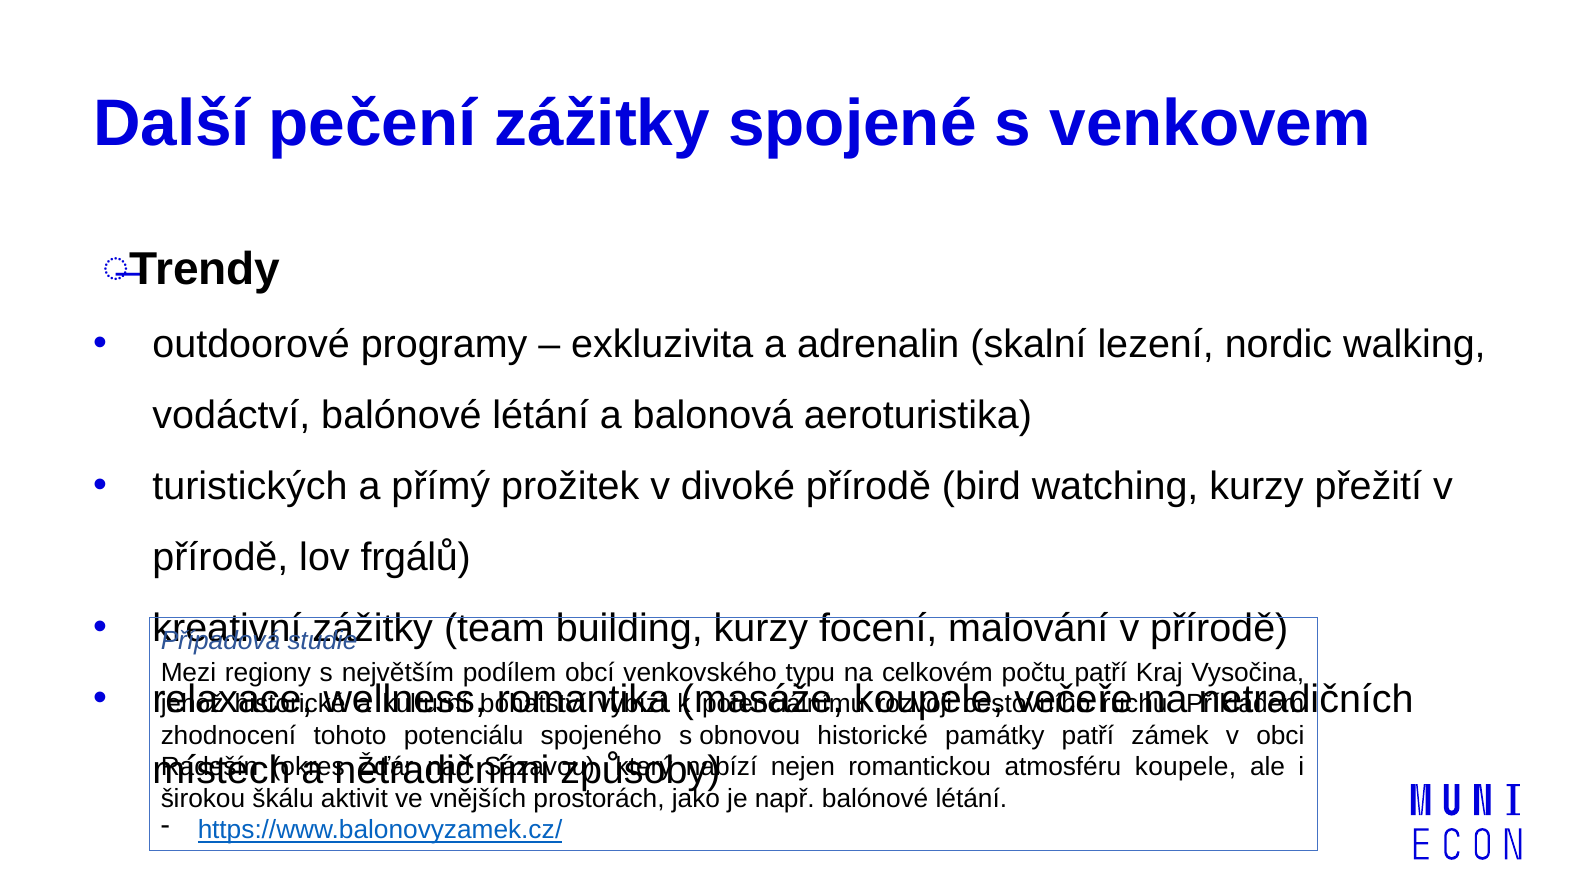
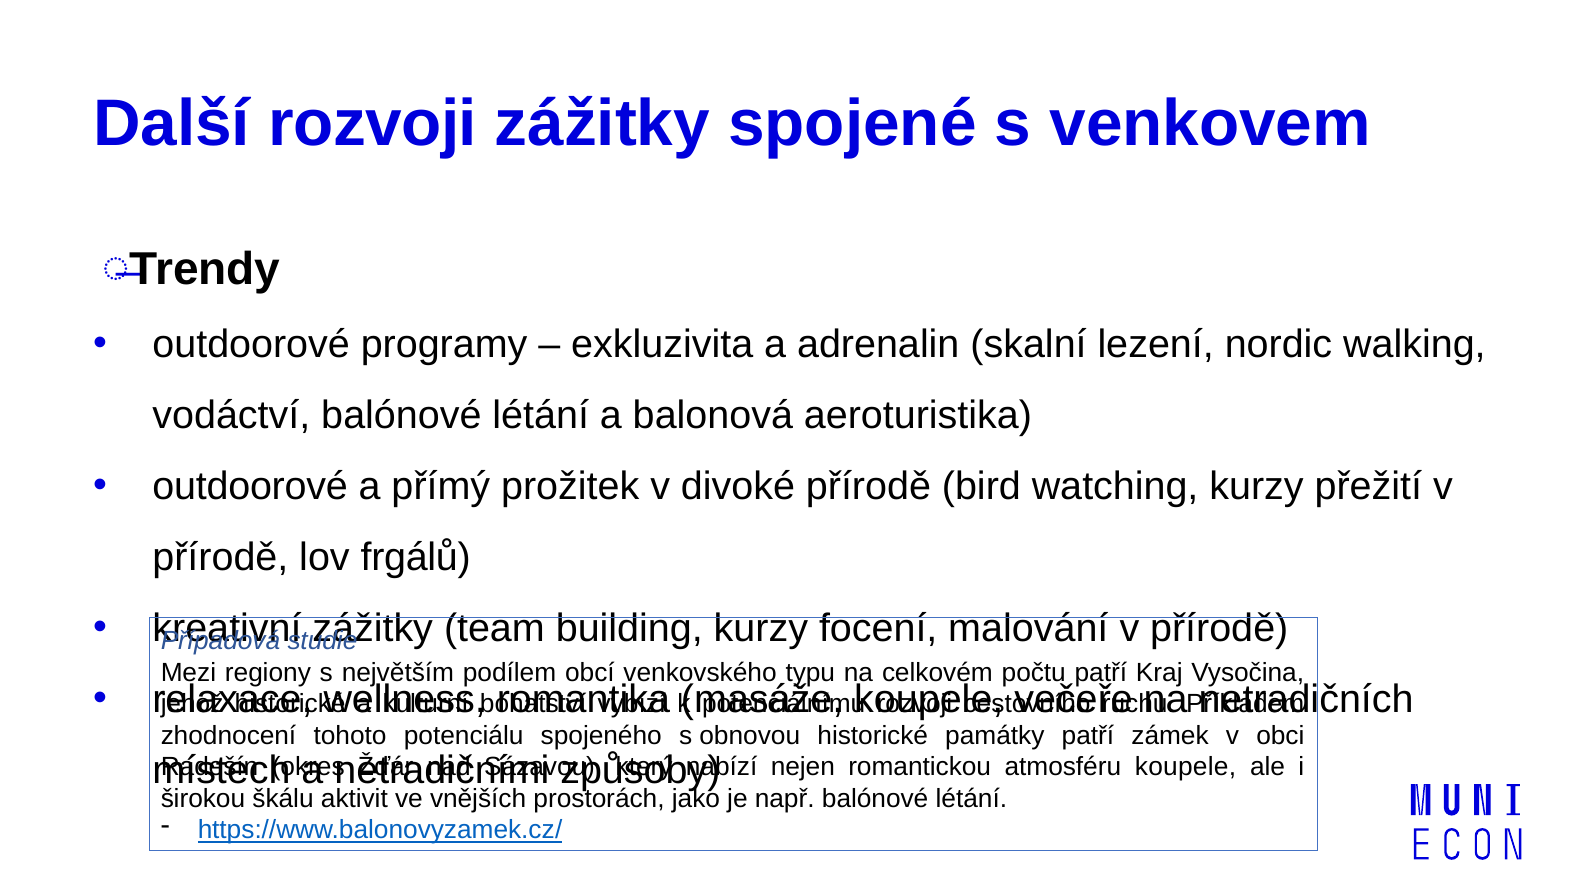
Další pečení: pečení -> rozvoji (373, 124)
turistických: turistických -> outdoorové (250, 486)
